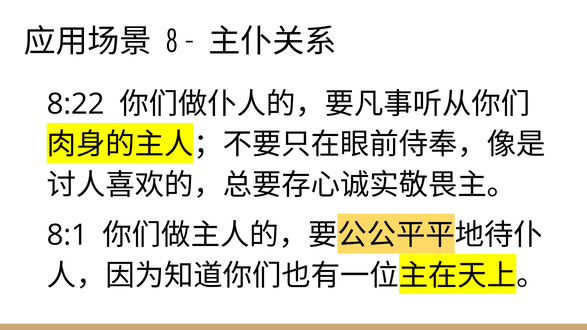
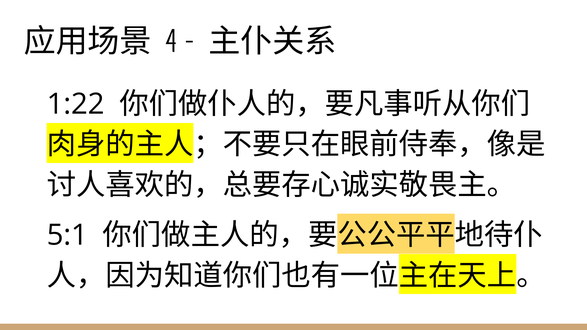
8: 8 -> 4 (172, 42)
8:22: 8:22 -> 1:22 (76, 104)
8:1: 8:1 -> 5:1 (67, 235)
